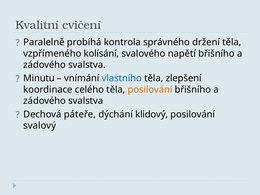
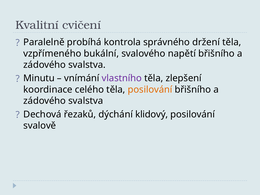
kolísání: kolísání -> bukální (101, 54)
vlastního colour: blue -> purple (122, 78)
páteře: páteře -> řezaků (80, 114)
svalový: svalový -> svalově (40, 126)
